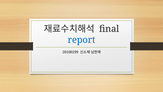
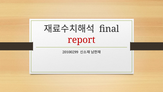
report colour: blue -> red (82, 40)
